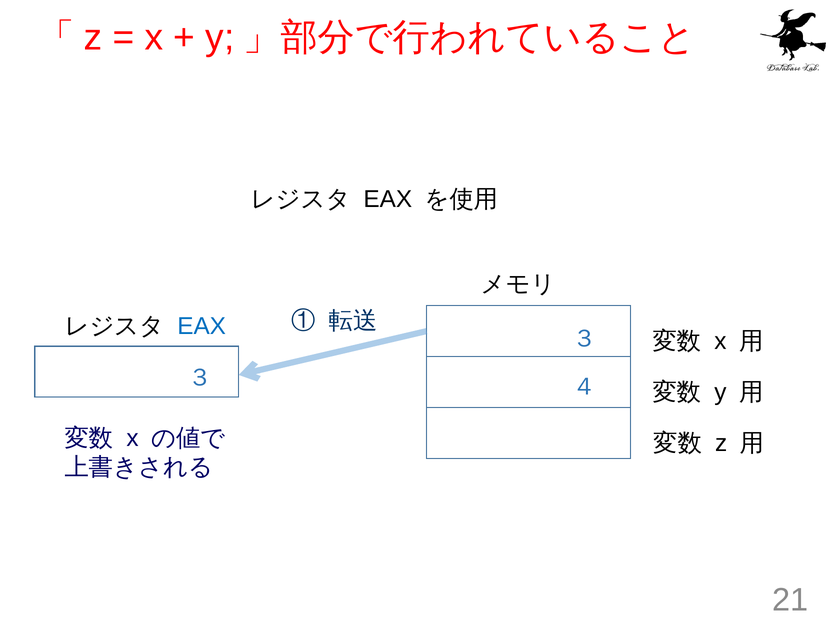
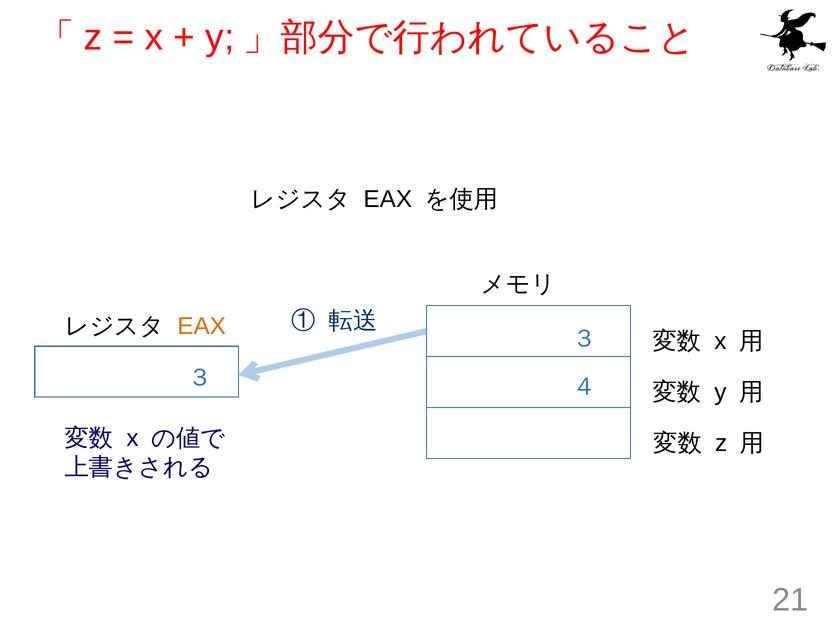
EAX colour: blue -> orange (202, 326)
